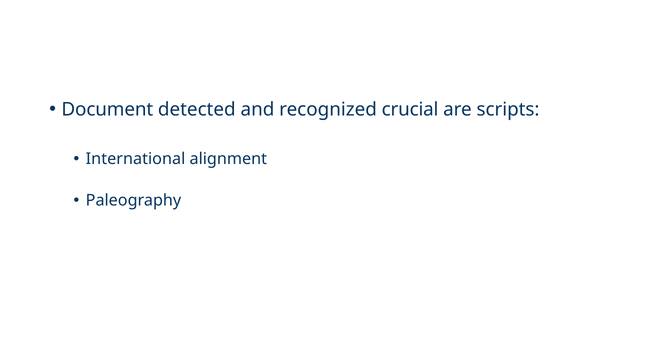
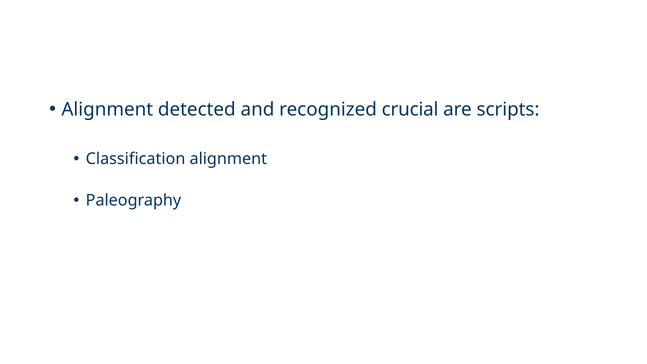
Document: Document -> Alignment (107, 109)
International: International -> Classification (136, 159)
